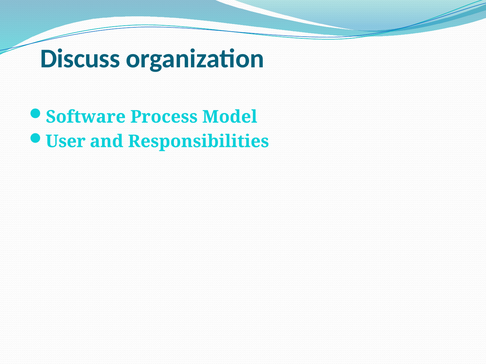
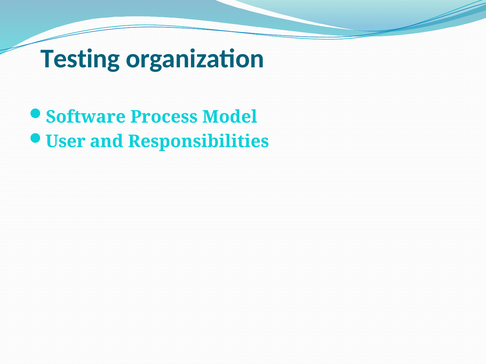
Discuss: Discuss -> Testing (80, 59)
